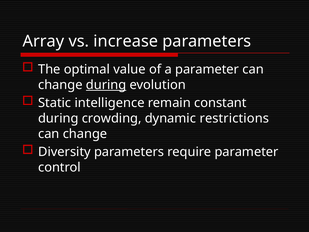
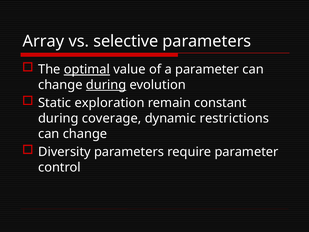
increase: increase -> selective (126, 41)
optimal underline: none -> present (87, 69)
intelligence: intelligence -> exploration (110, 103)
crowding: crowding -> coverage (112, 118)
